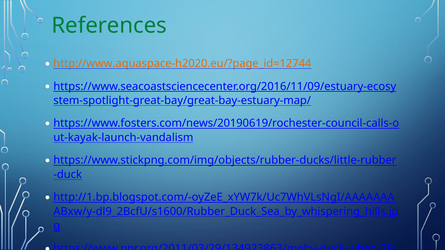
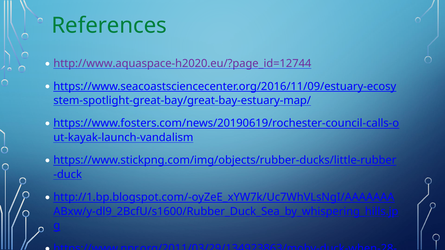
http://www.aquaspace-h2020.eu/?page_id=12744 colour: orange -> purple (182, 64)
